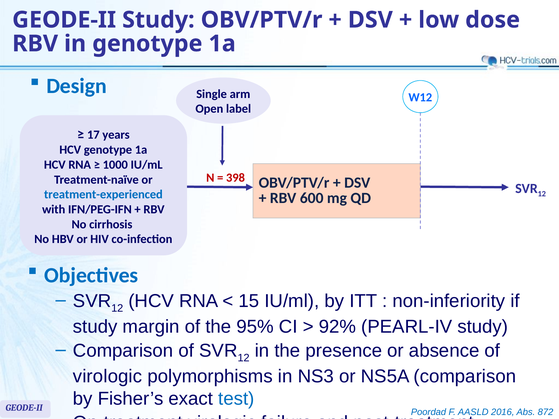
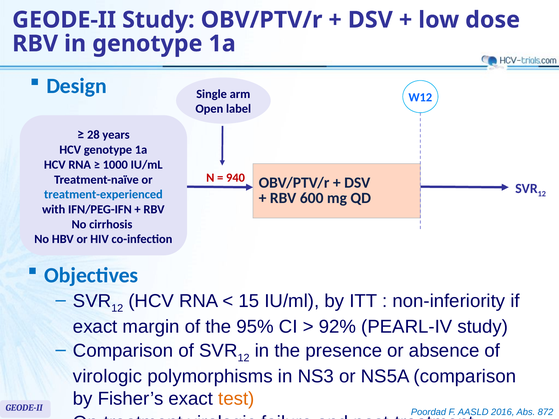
17: 17 -> 28 (93, 135)
398: 398 -> 940 (235, 178)
study: study -> exact (95, 327)
test colour: blue -> orange (236, 399)
